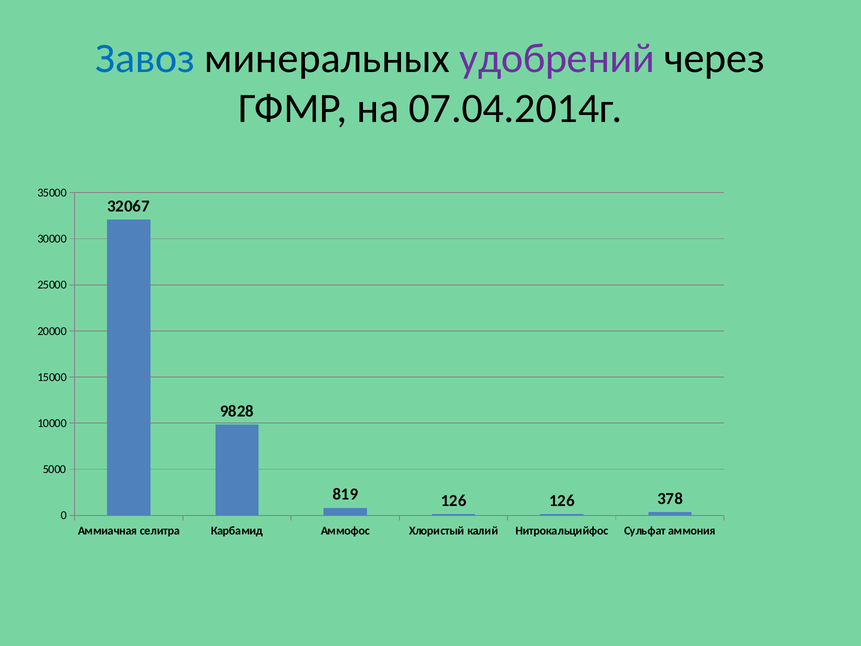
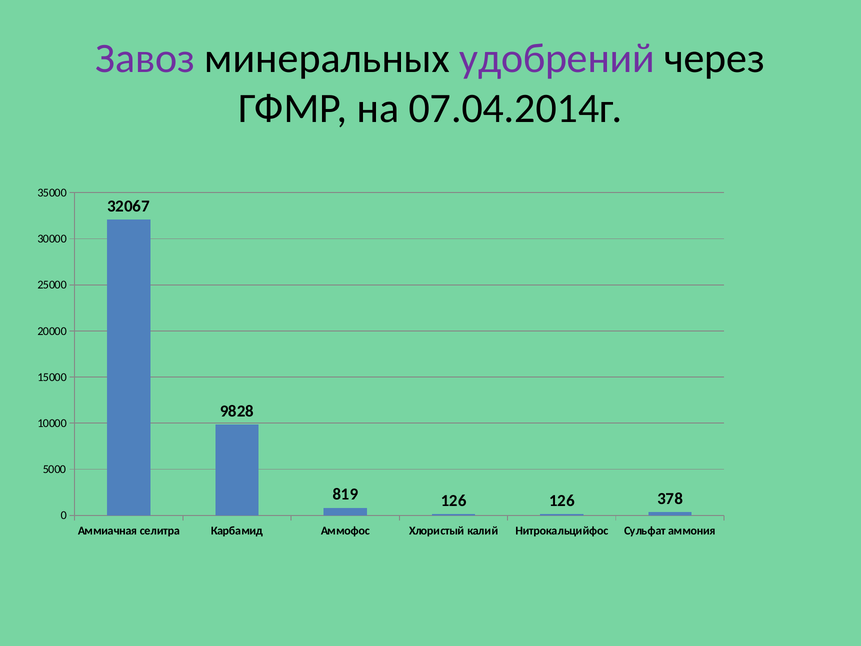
Завоз colour: blue -> purple (145, 58)
